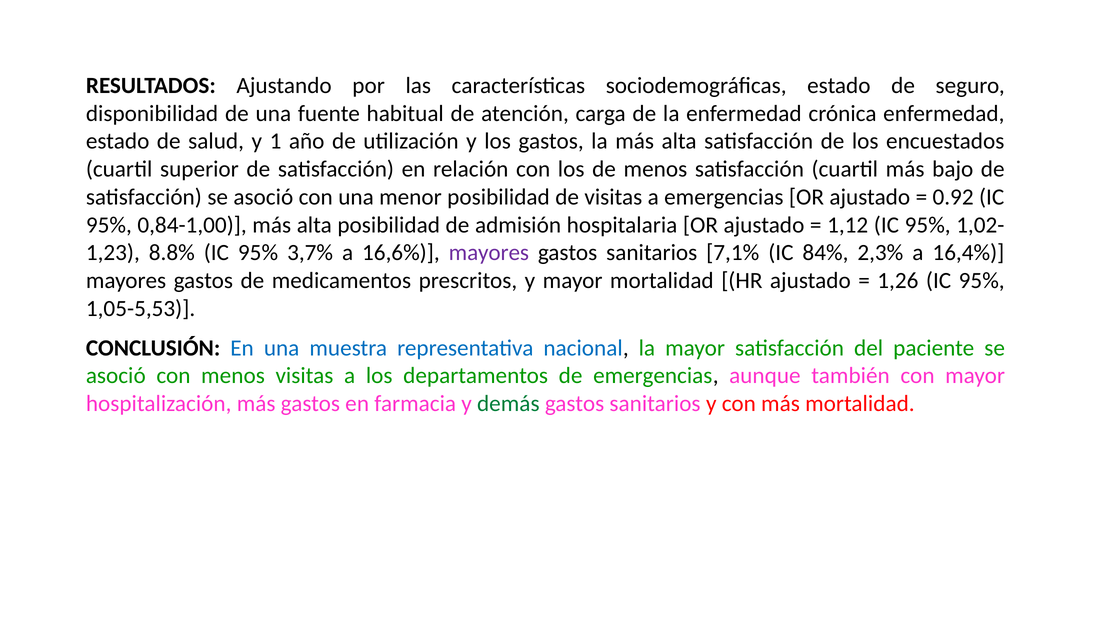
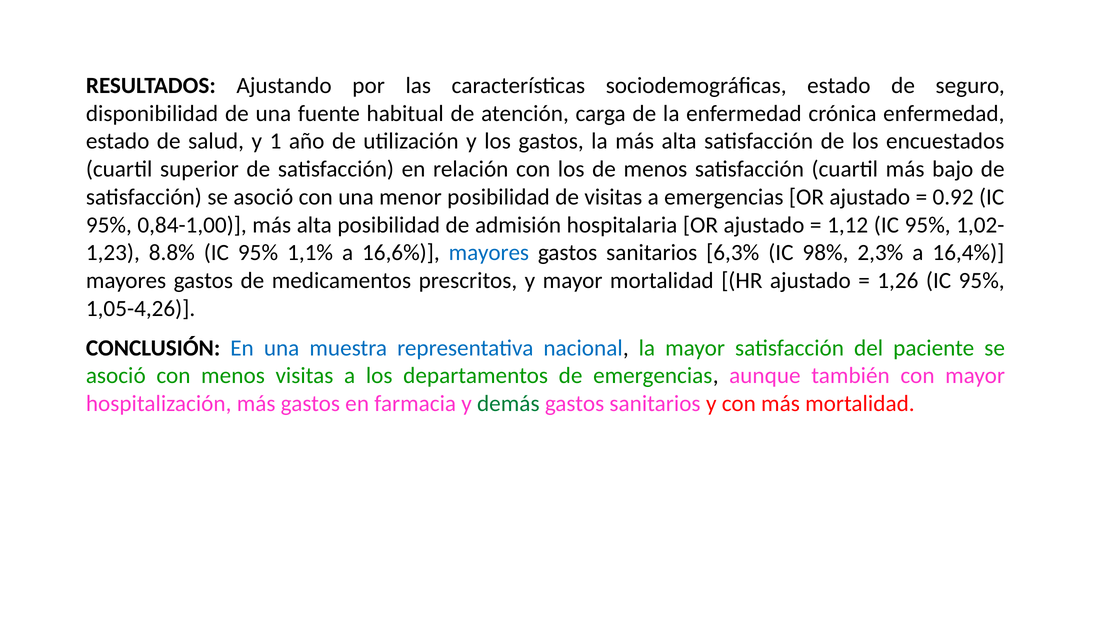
3,7%: 3,7% -> 1,1% (310, 253)
mayores colour: purple -> blue (489, 253)
7,1%: 7,1% -> 6,3% (733, 253)
84%: 84% -> 98% (825, 253)
1,05-5,53: 1,05-5,53 -> 1,05-4,26 (141, 309)
